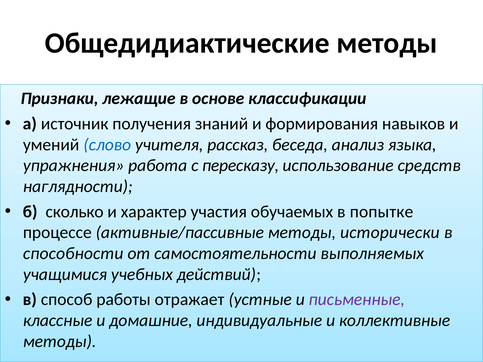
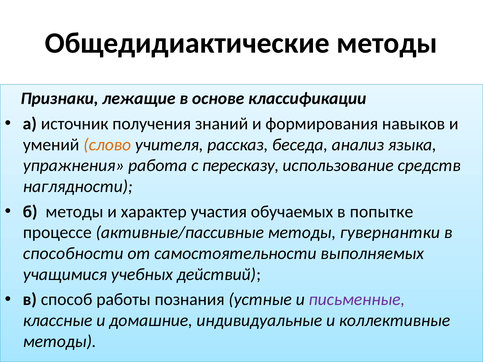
слово colour: blue -> orange (107, 145)
б сколько: сколько -> методы (74, 212)
исторически: исторически -> гувернантки (390, 233)
отражает: отражает -> познания (190, 300)
